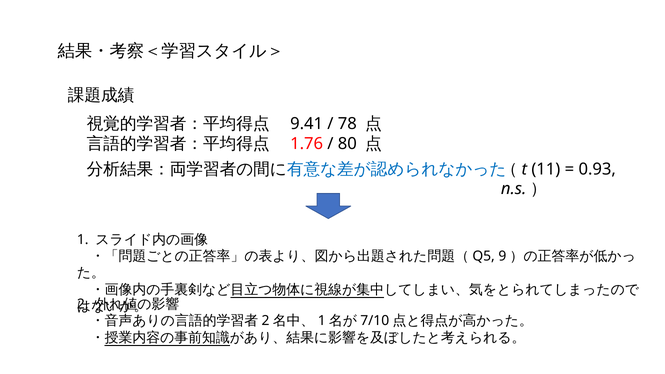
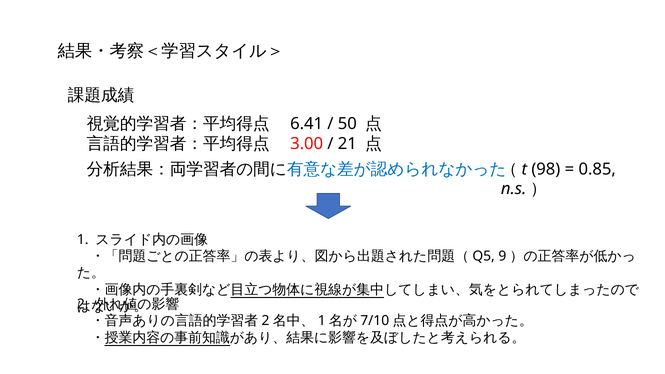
9.41: 9.41 -> 6.41 (307, 124)
78: 78 -> 50 (347, 124)
1.76: 1.76 -> 3.00 (307, 144)
80: 80 -> 21 (347, 144)
11: 11 -> 98 (546, 169)
0.93: 0.93 -> 0.85 (597, 169)
